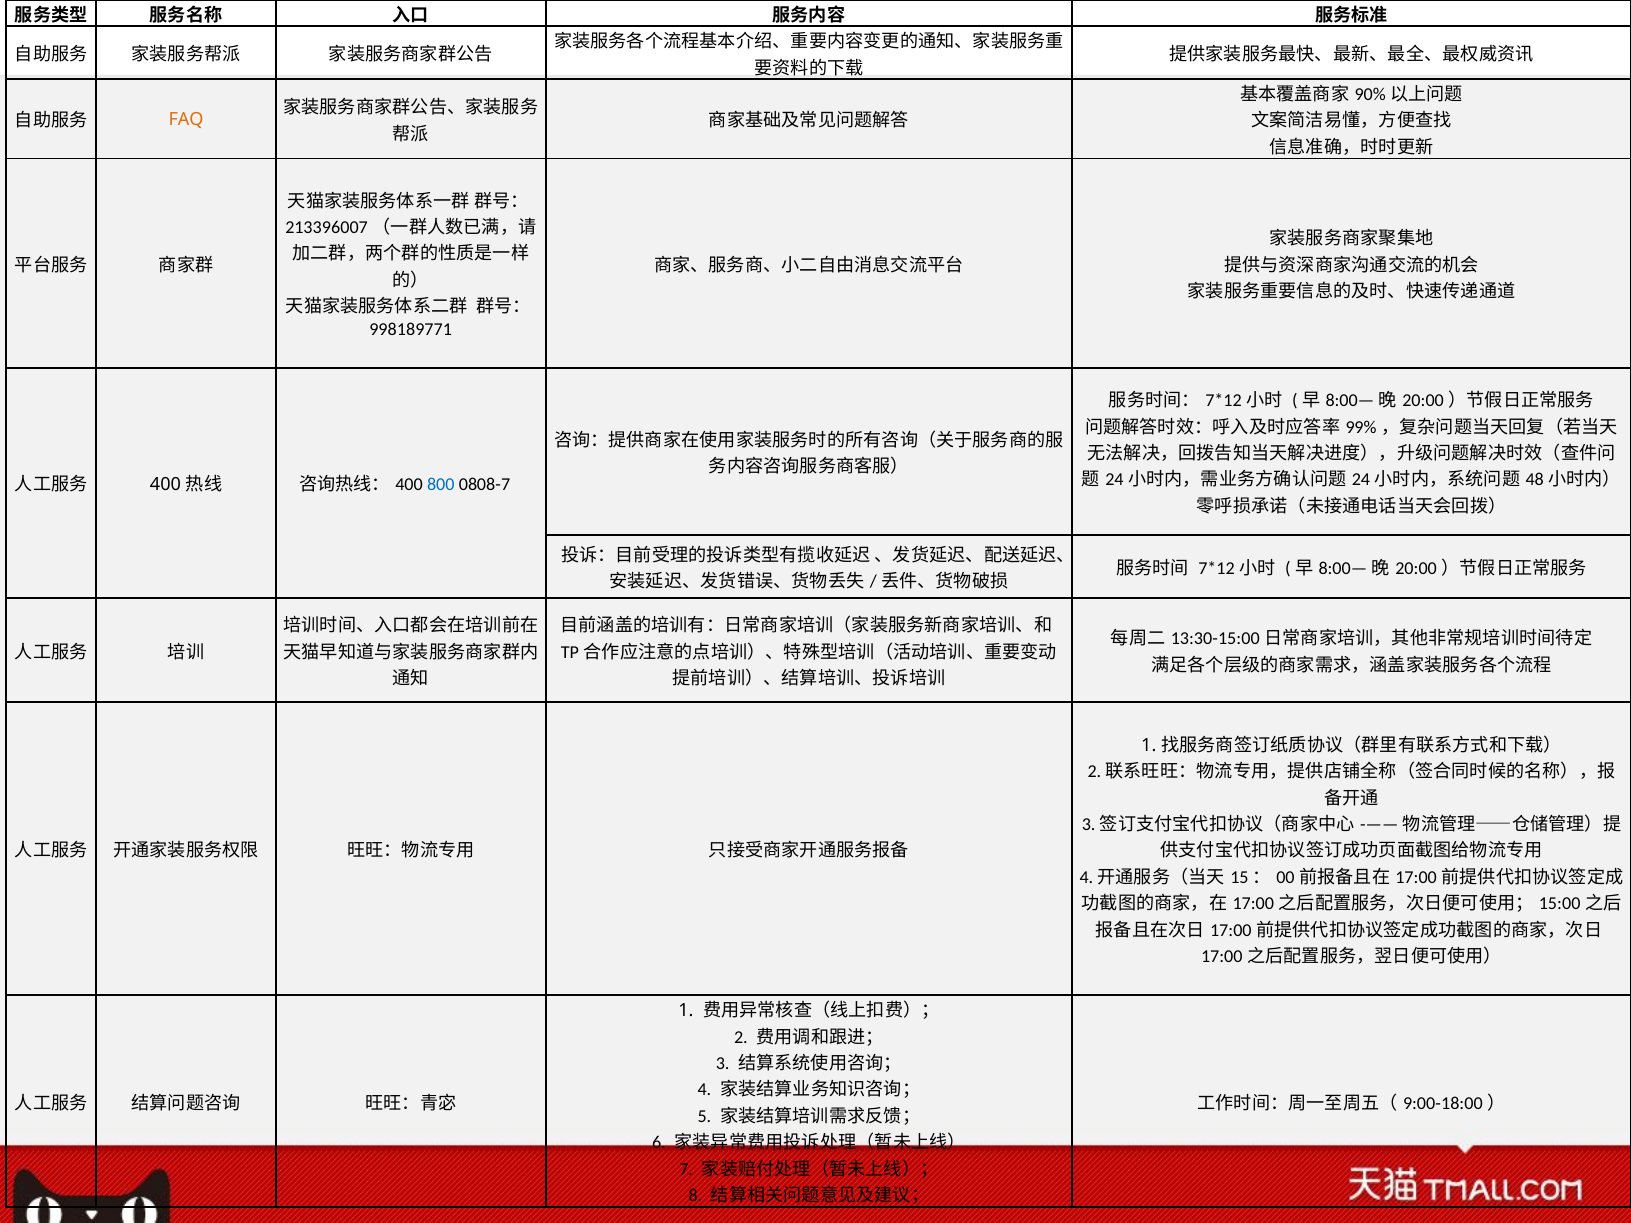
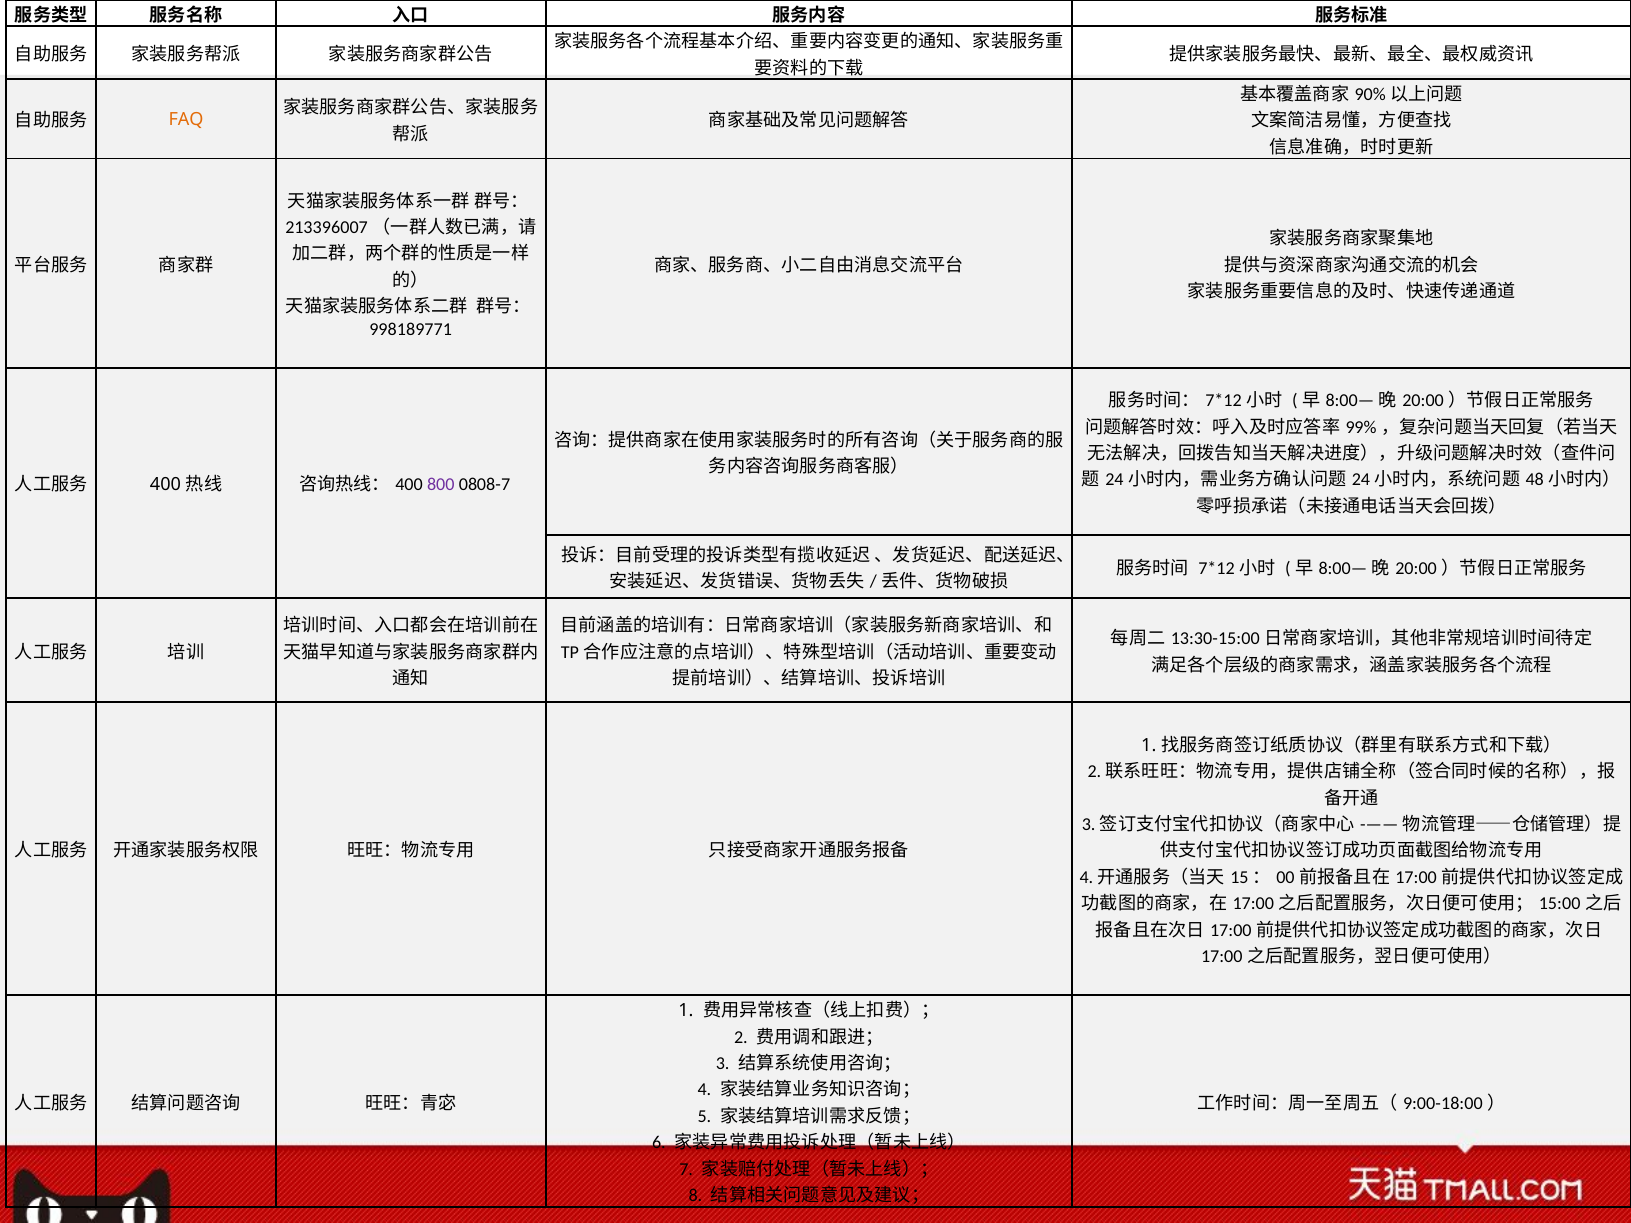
800 colour: blue -> purple (441, 485)
